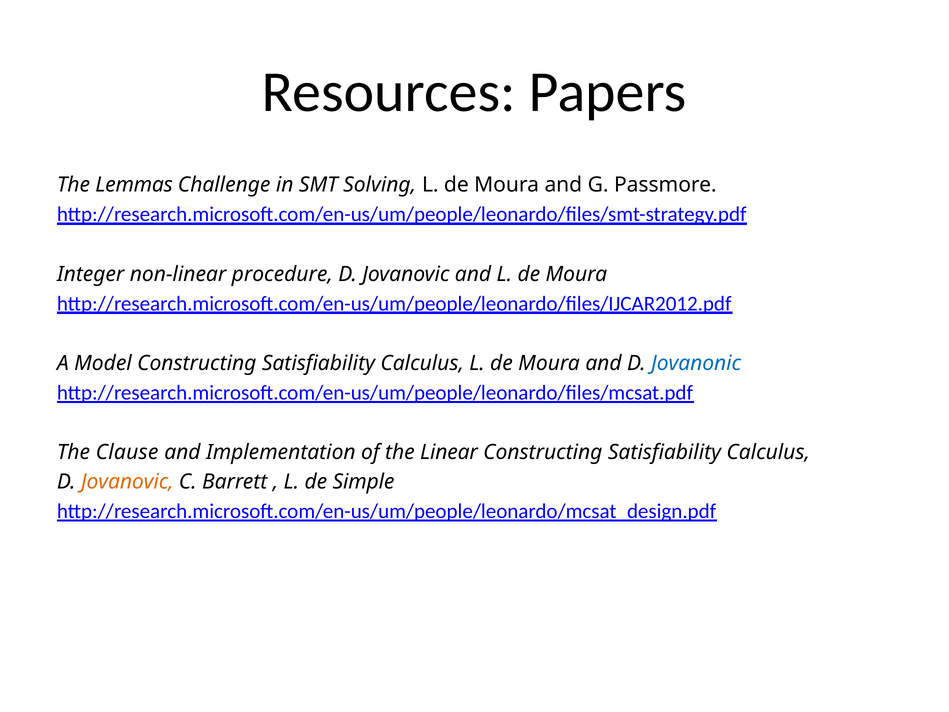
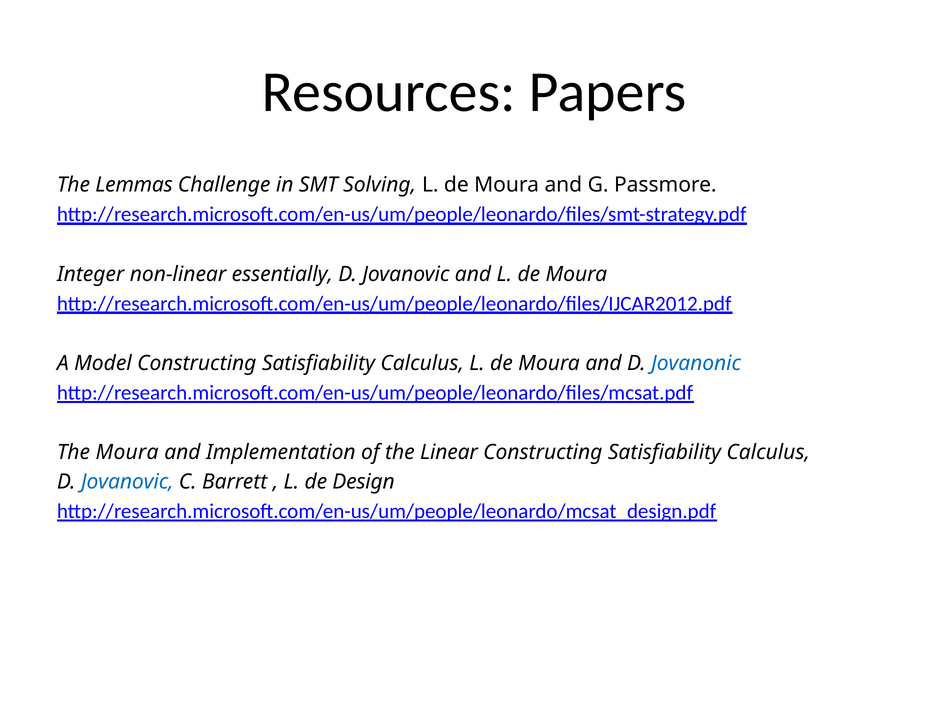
procedure: procedure -> essentially (282, 274)
The Clause: Clause -> Moura (127, 452)
Jovanovic colour: orange -> blue (127, 482)
Simple: Simple -> Design (364, 482)
